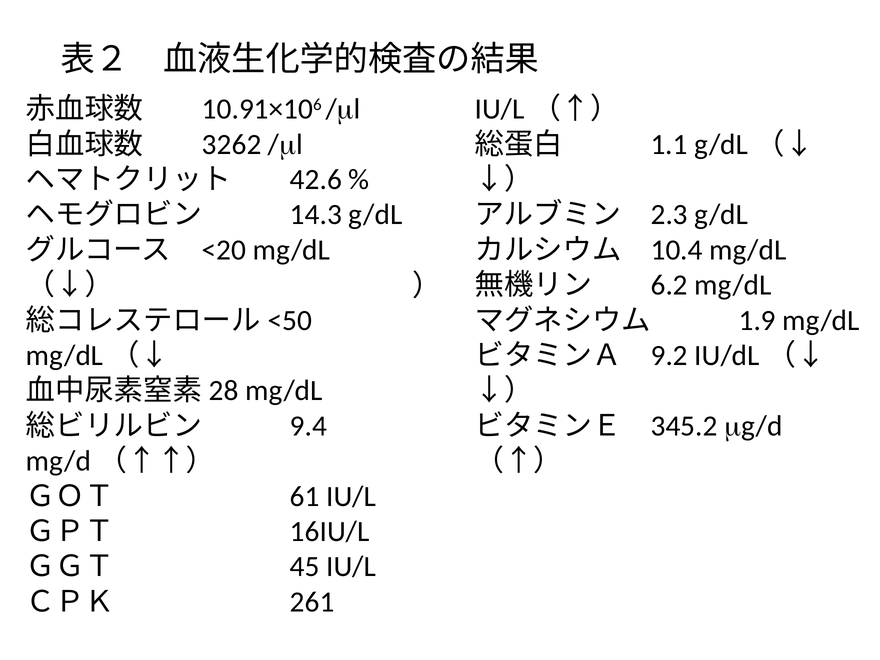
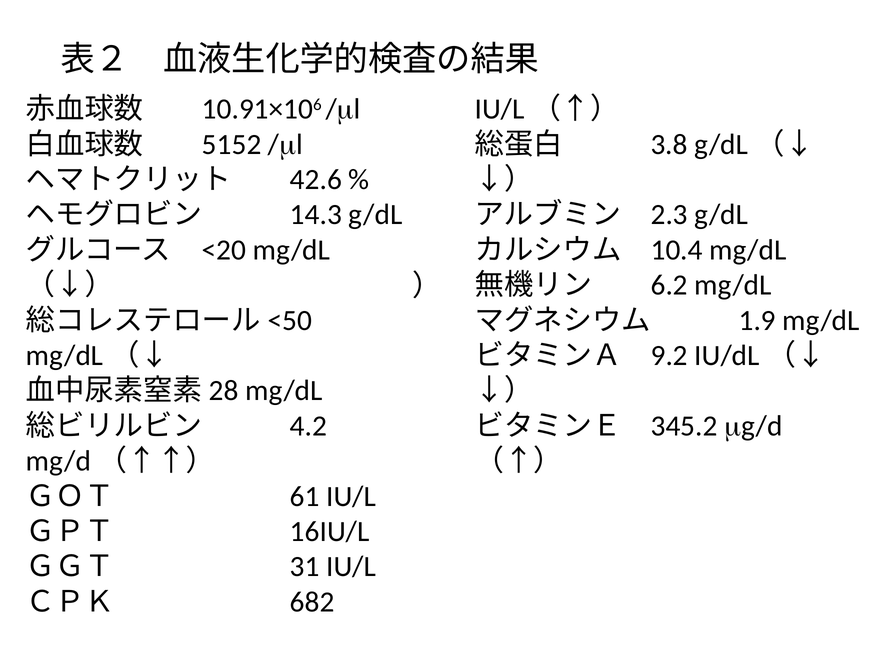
3262: 3262 -> 5152 (232, 144)
1.1: 1.1 -> 3.8 (669, 144)
9.4: 9.4 -> 4.2 (308, 426)
45: 45 -> 31 (305, 567)
261: 261 -> 682 (312, 602)
